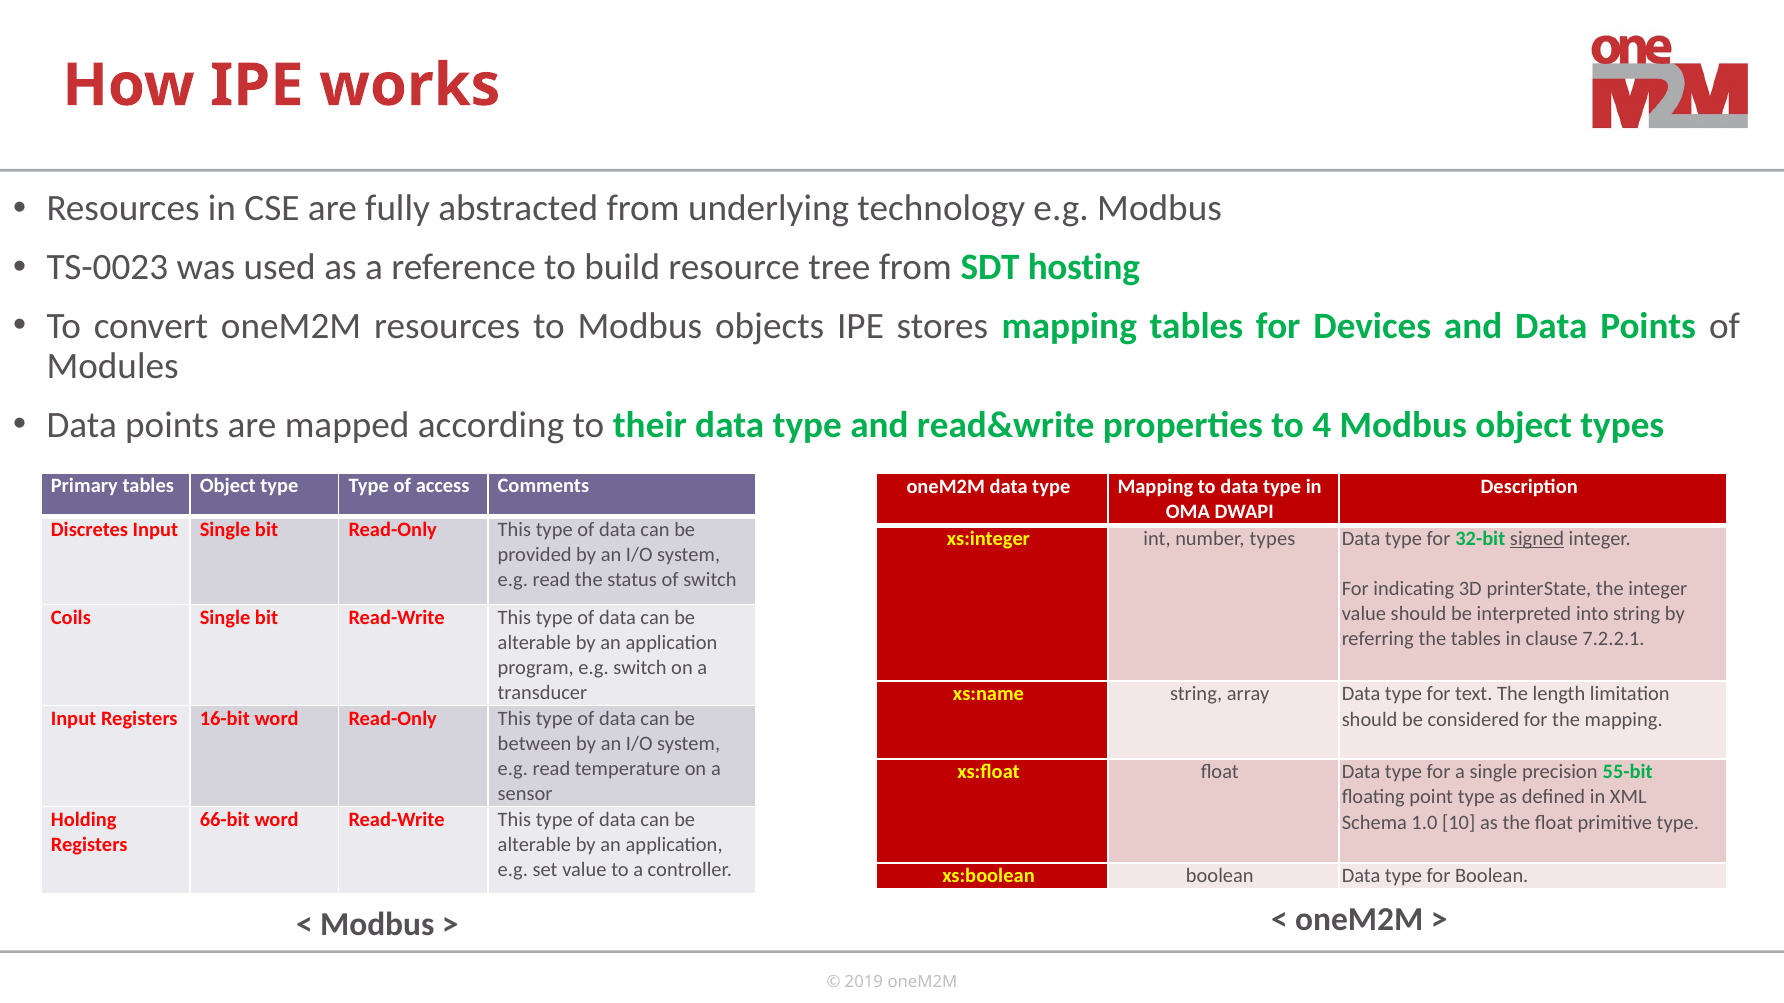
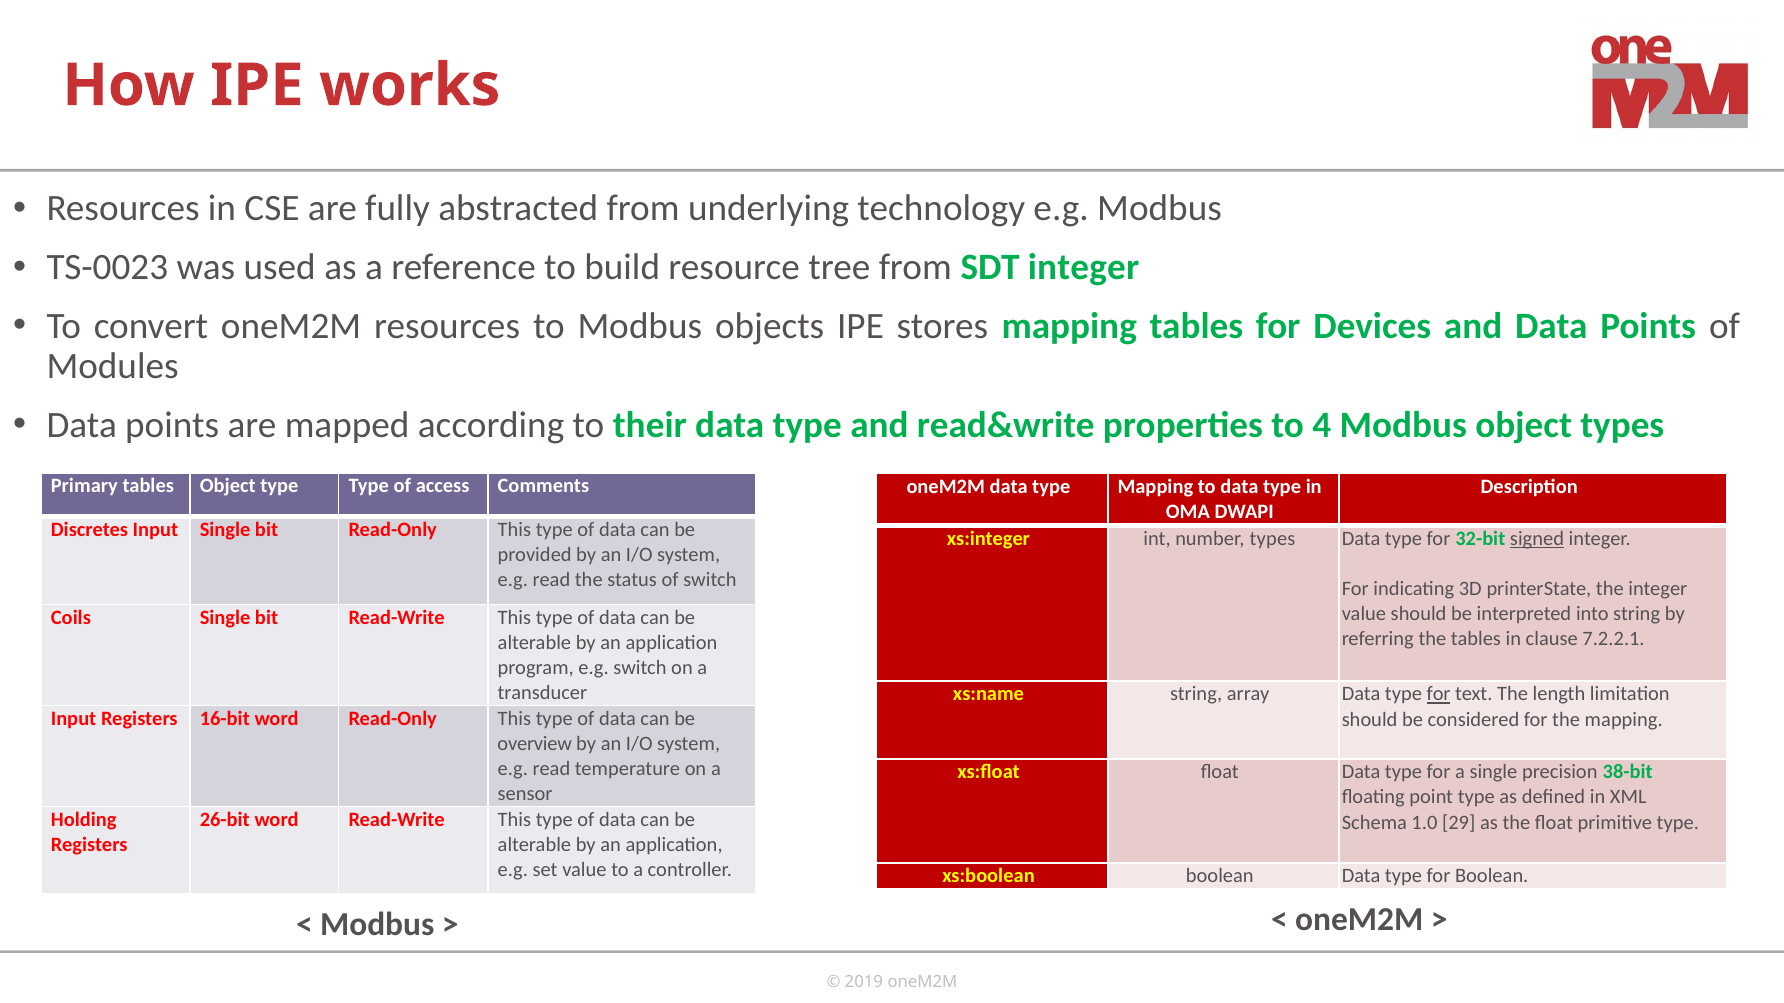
SDT hosting: hosting -> integer (1084, 267)
for underline: none -> present (1439, 694)
between: between -> overview (535, 744)
55-bit: 55-bit -> 38-bit (1628, 772)
66-bit: 66-bit -> 26-bit (225, 820)
10: 10 -> 29 (1459, 823)
